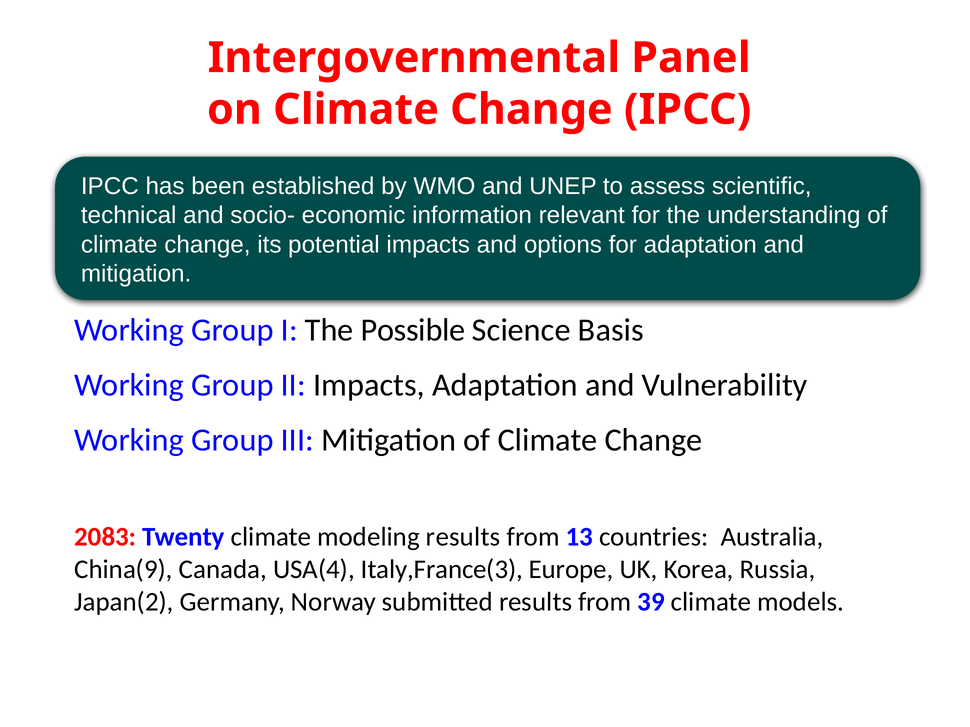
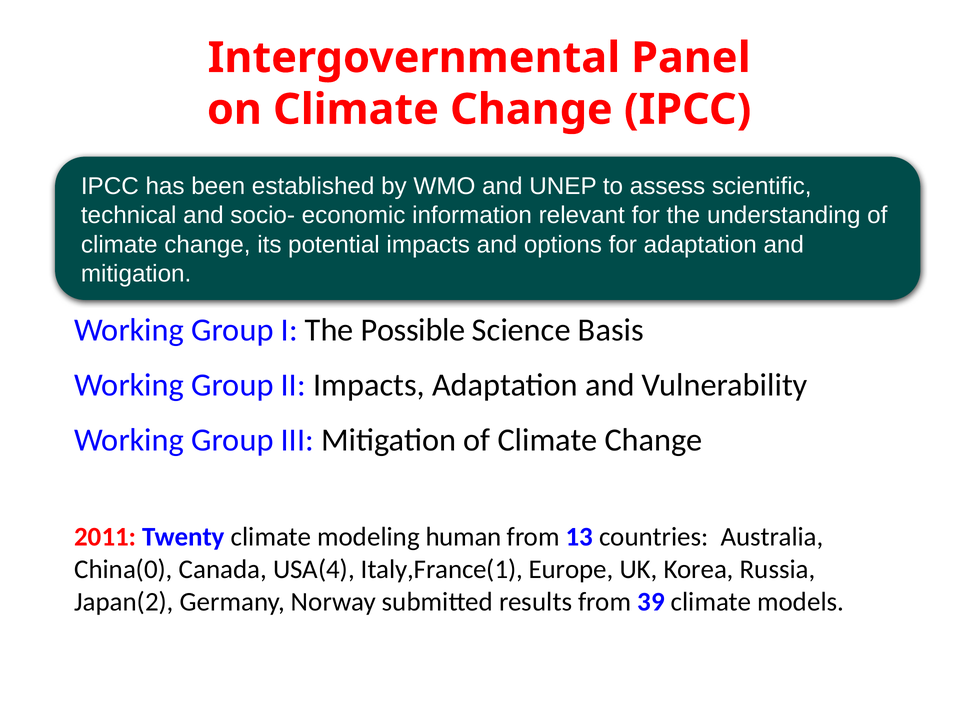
2083: 2083 -> 2011 (105, 537)
modeling results: results -> human (463, 537)
China(9: China(9 -> China(0 (123, 570)
Italy,France(3: Italy,France(3 -> Italy,France(1 (442, 570)
